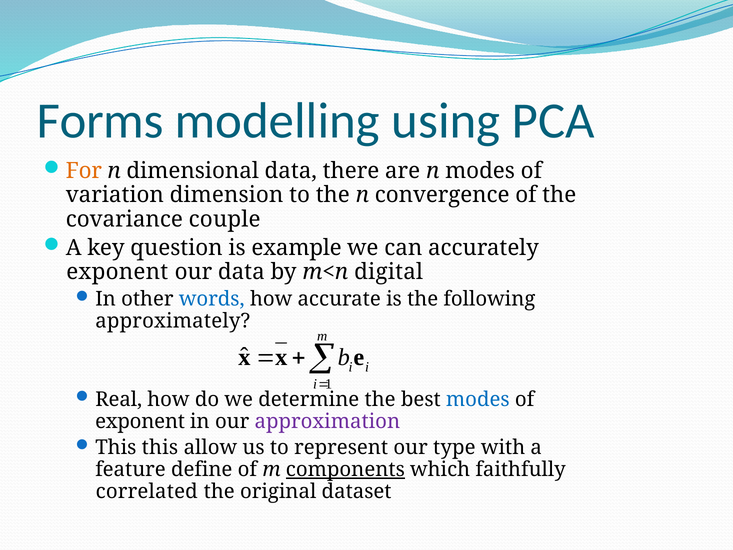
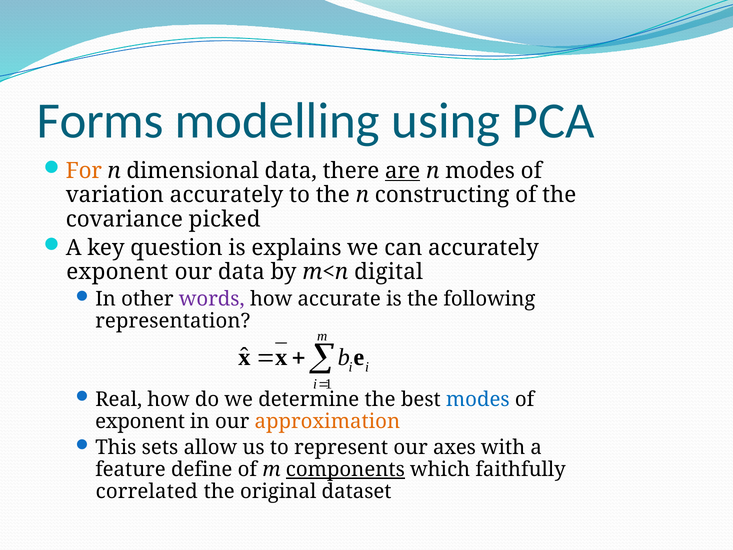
are underline: none -> present (403, 171)
variation dimension: dimension -> accurately (226, 195)
convergence: convergence -> constructing (442, 195)
couple: couple -> picked (225, 219)
example: example -> explains (296, 248)
words colour: blue -> purple (212, 299)
approximately: approximately -> representation (173, 321)
approximation colour: purple -> orange (327, 421)
This this: this -> sets (160, 447)
type: type -> axes (454, 447)
